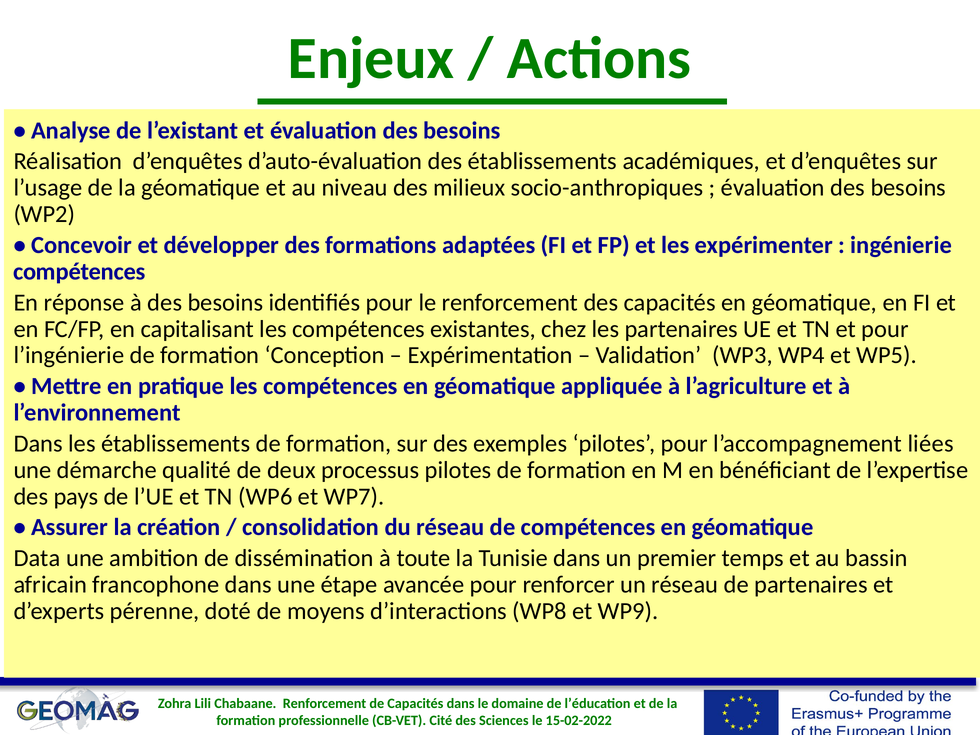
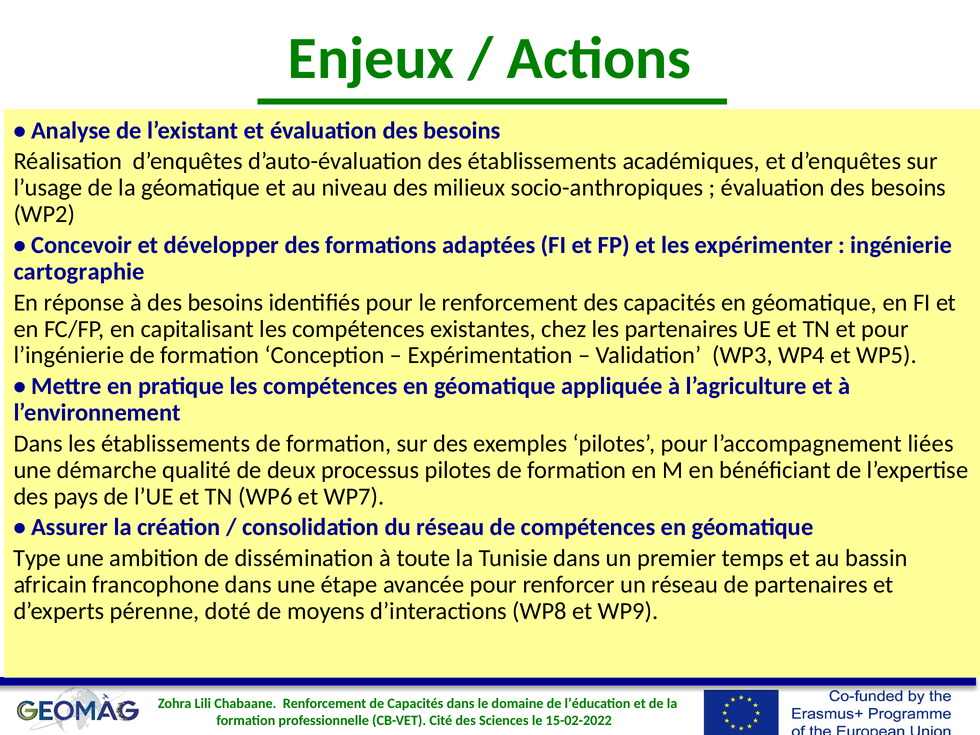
compétences: compétences -> cartographie (79, 272)
Data: Data -> Type (37, 558)
